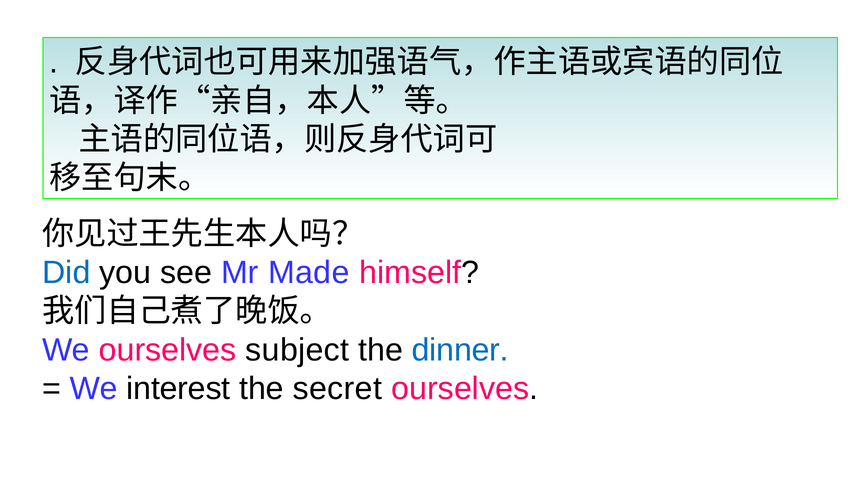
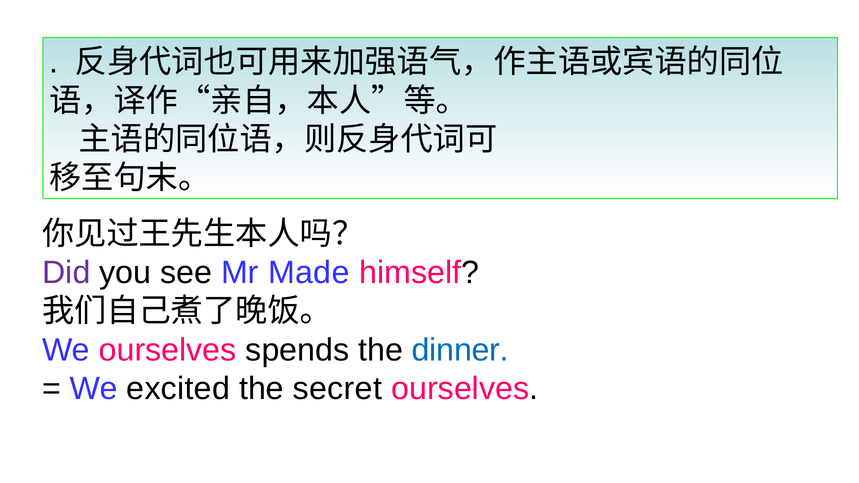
Did colour: blue -> purple (66, 273)
subject: subject -> spends (297, 350)
interest: interest -> excited (178, 389)
